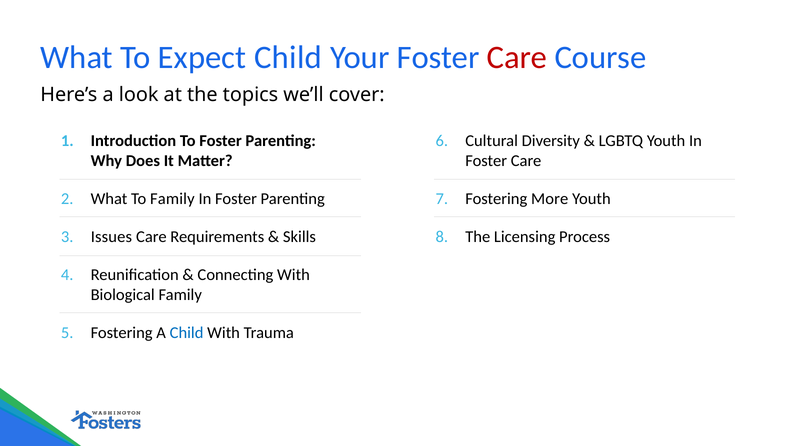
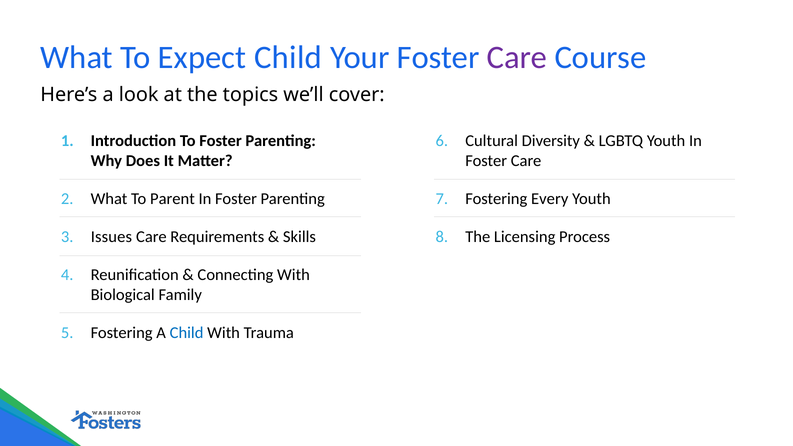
Care colour: red -> purple (517, 57)
To Family: Family -> Parent (172, 199)
More: More -> Every (550, 199)
